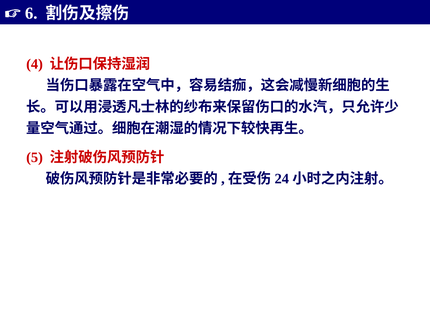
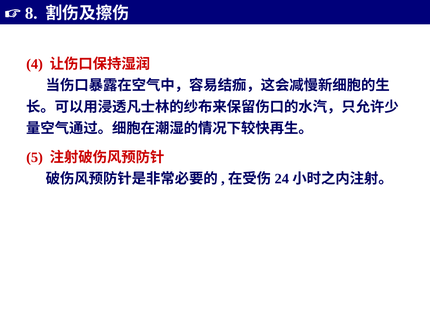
6: 6 -> 8 (31, 13)
